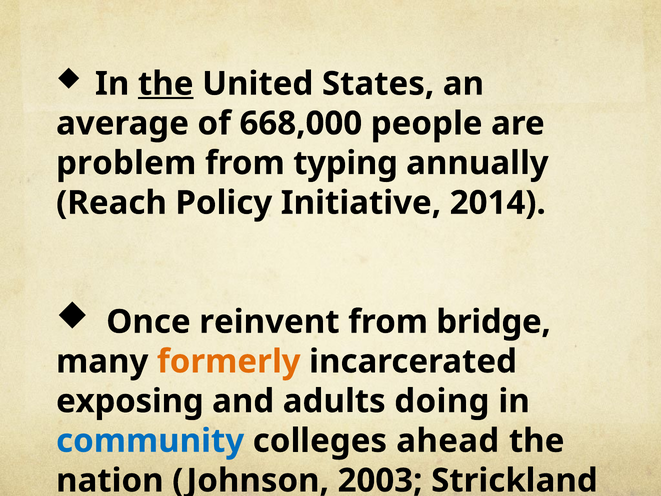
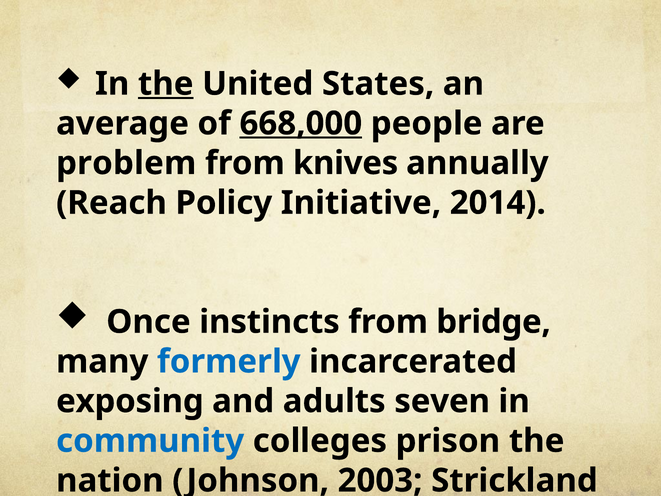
668,000 underline: none -> present (301, 123)
typing: typing -> knives (346, 163)
reinvent: reinvent -> instincts (270, 322)
formerly colour: orange -> blue (229, 361)
doing: doing -> seven (442, 401)
ahead: ahead -> prison (448, 441)
